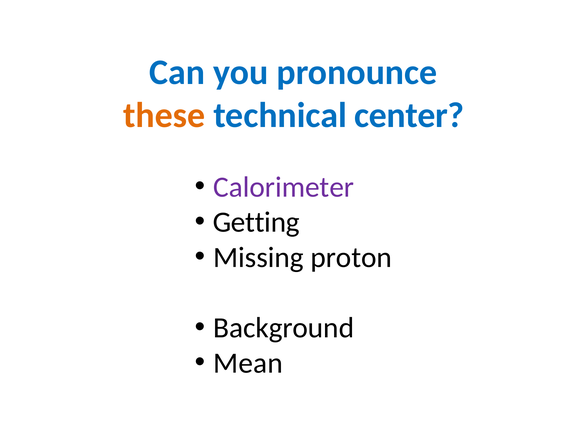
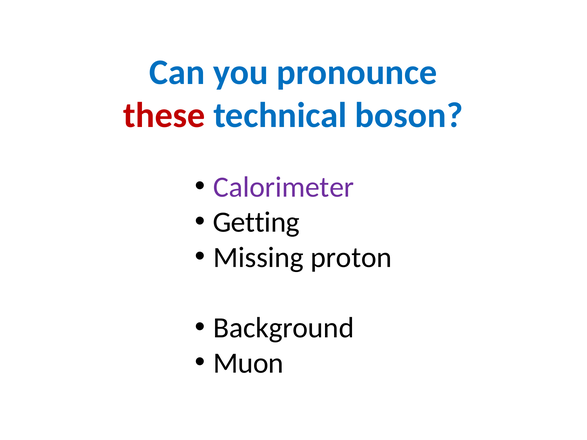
these colour: orange -> red (164, 115)
center: center -> boson (409, 115)
Mean: Mean -> Muon (248, 363)
